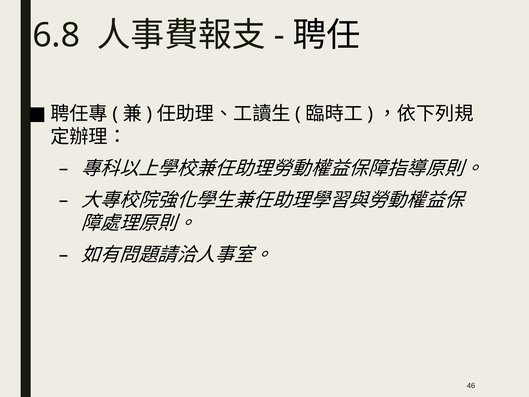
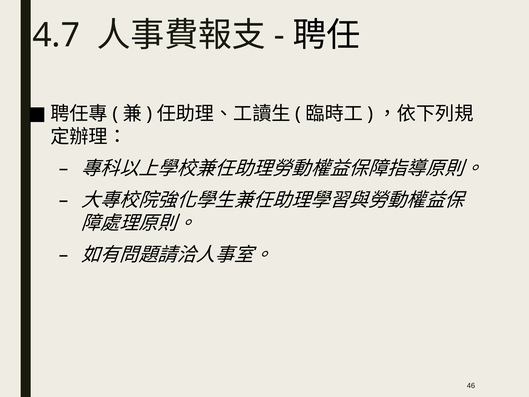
6.8: 6.8 -> 4.7 (56, 35)
